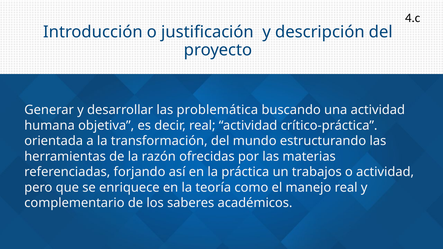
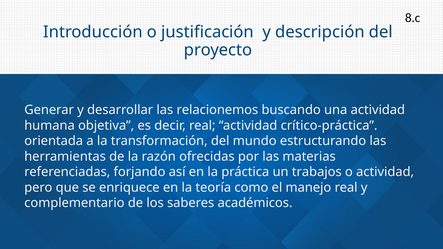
4.c: 4.c -> 8.c (413, 18)
problemática: problemática -> relacionemos (217, 110)
